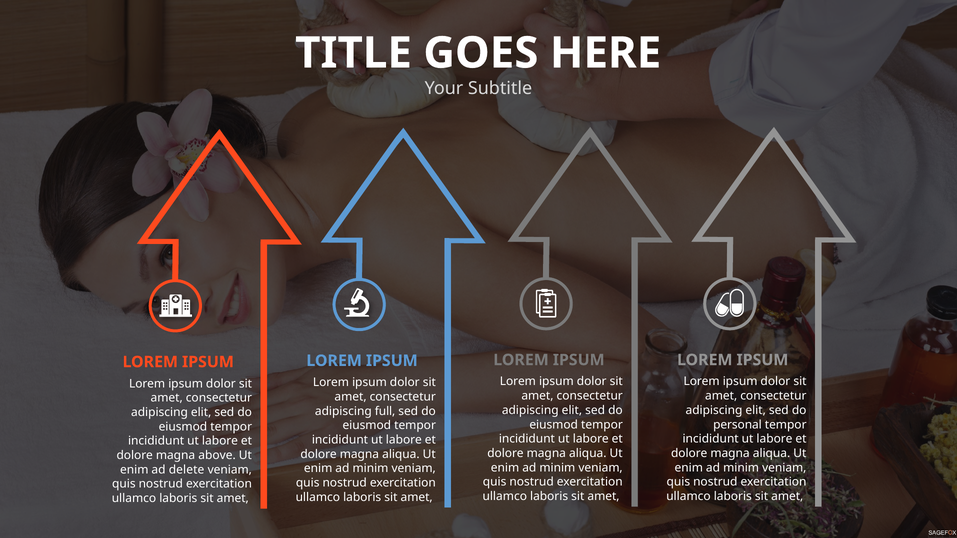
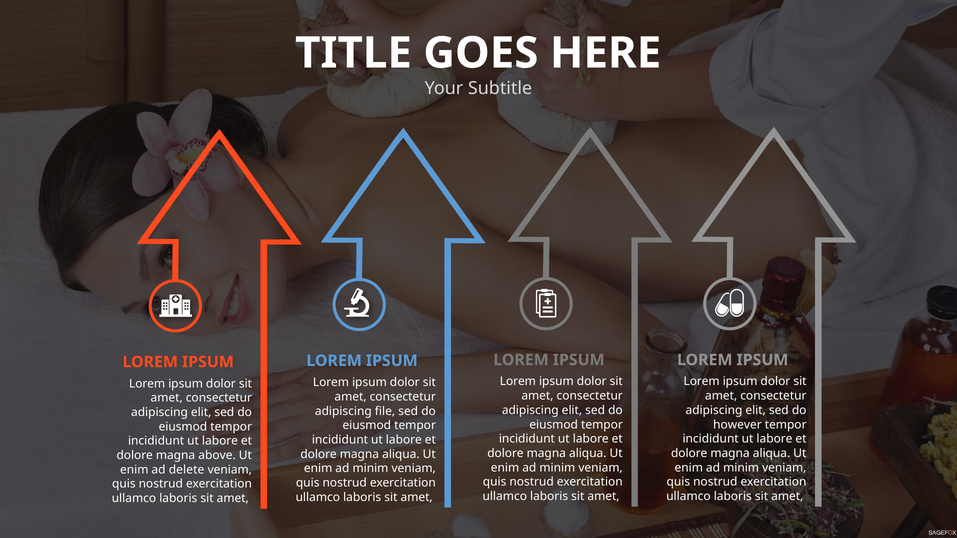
full: full -> file (385, 411)
personal: personal -> however (737, 425)
